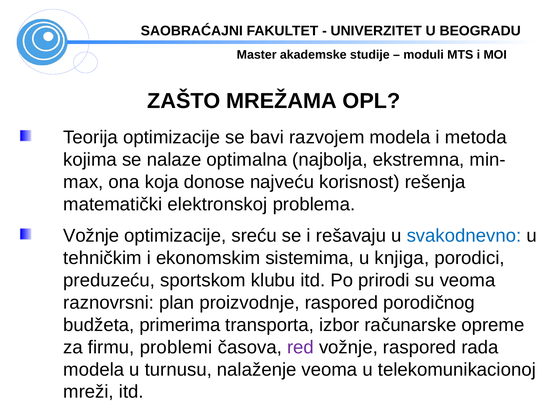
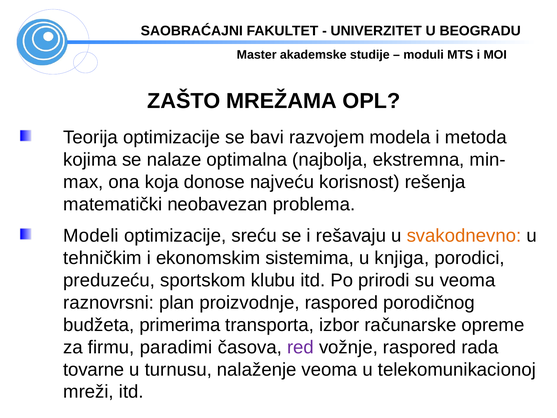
elektronskoj: elektronskoj -> neobavezan (218, 204)
Vožnje: Vožnje -> Modeli (91, 236)
svakodnevno colour: blue -> orange (464, 236)
problemi: problemi -> paradimi (176, 347)
modela: modela -> tovarne (94, 369)
